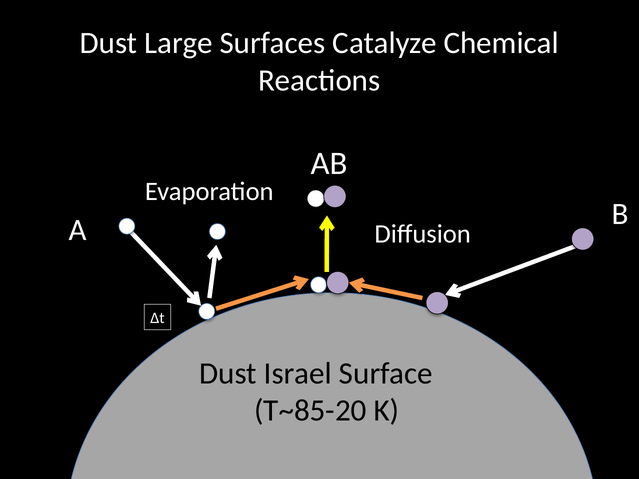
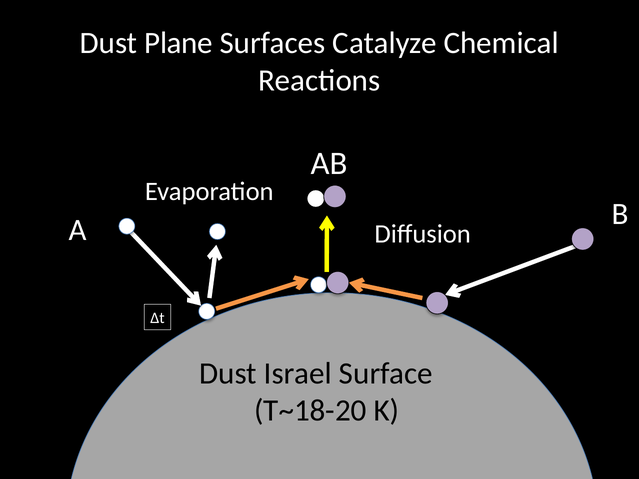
Large: Large -> Plane (179, 43)
T~85-20: T~85-20 -> T~18-20 (310, 411)
